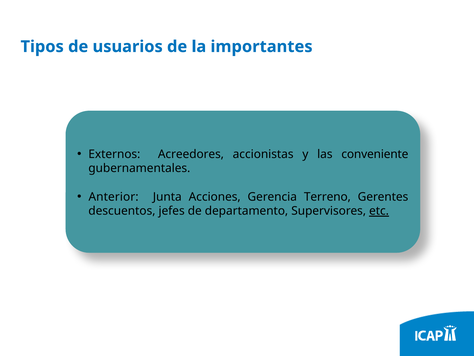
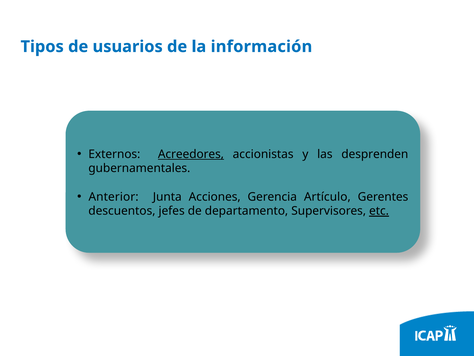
importantes: importantes -> información (261, 47)
Acreedores underline: none -> present (191, 154)
conveniente: conveniente -> desprenden (375, 154)
Terreno: Terreno -> Artículo (327, 197)
